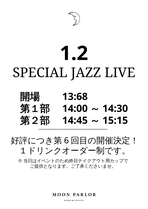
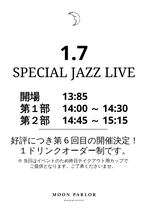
1.2: 1.2 -> 1.7 (74, 54)
13:68: 13:68 -> 13:85 (75, 97)
